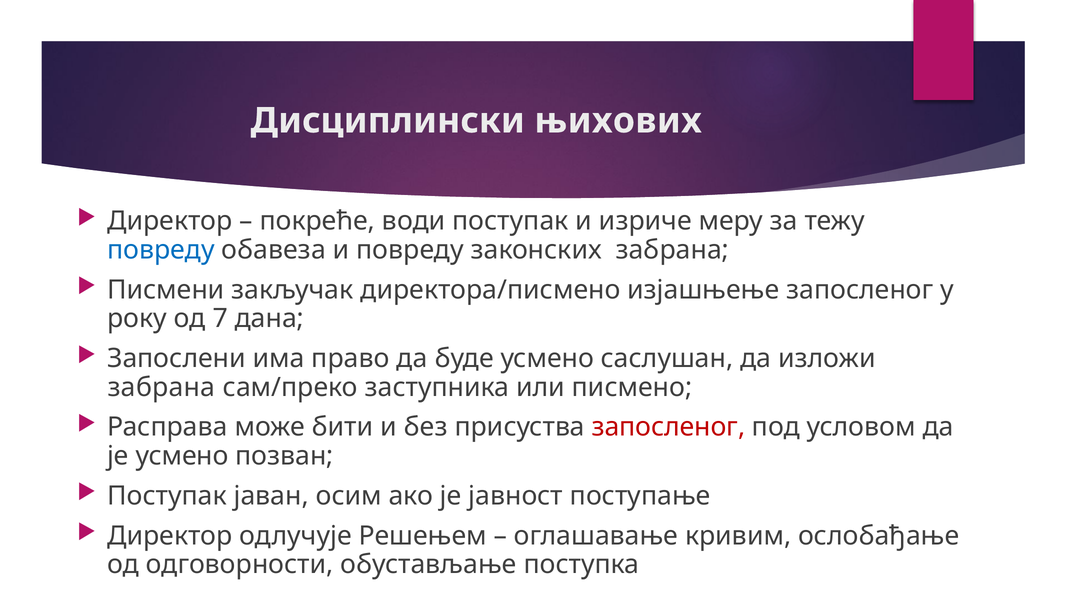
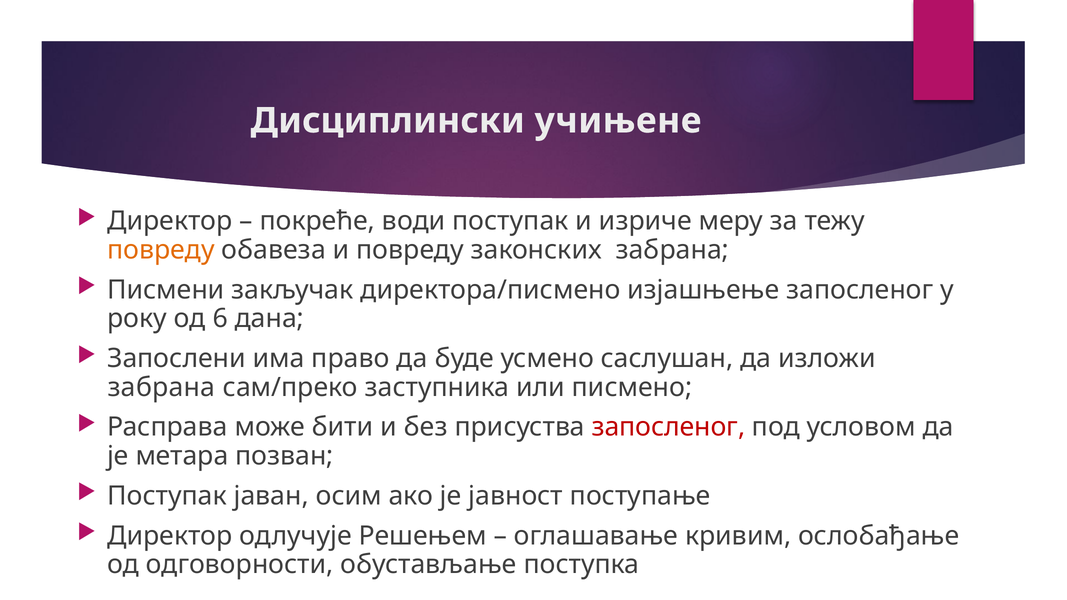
њихових: њихових -> учињене (618, 121)
повреду colour: blue -> orange (161, 250)
7: 7 -> 6 (220, 319)
је усмено: усмено -> метара (182, 456)
